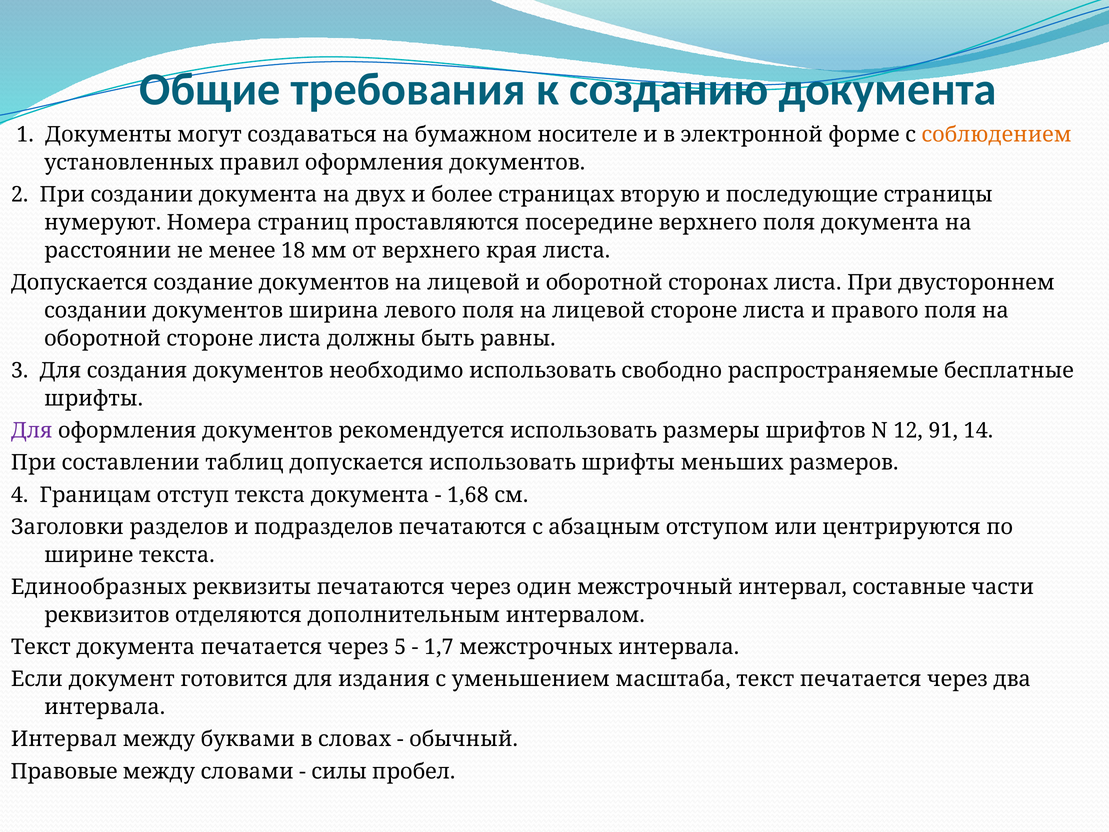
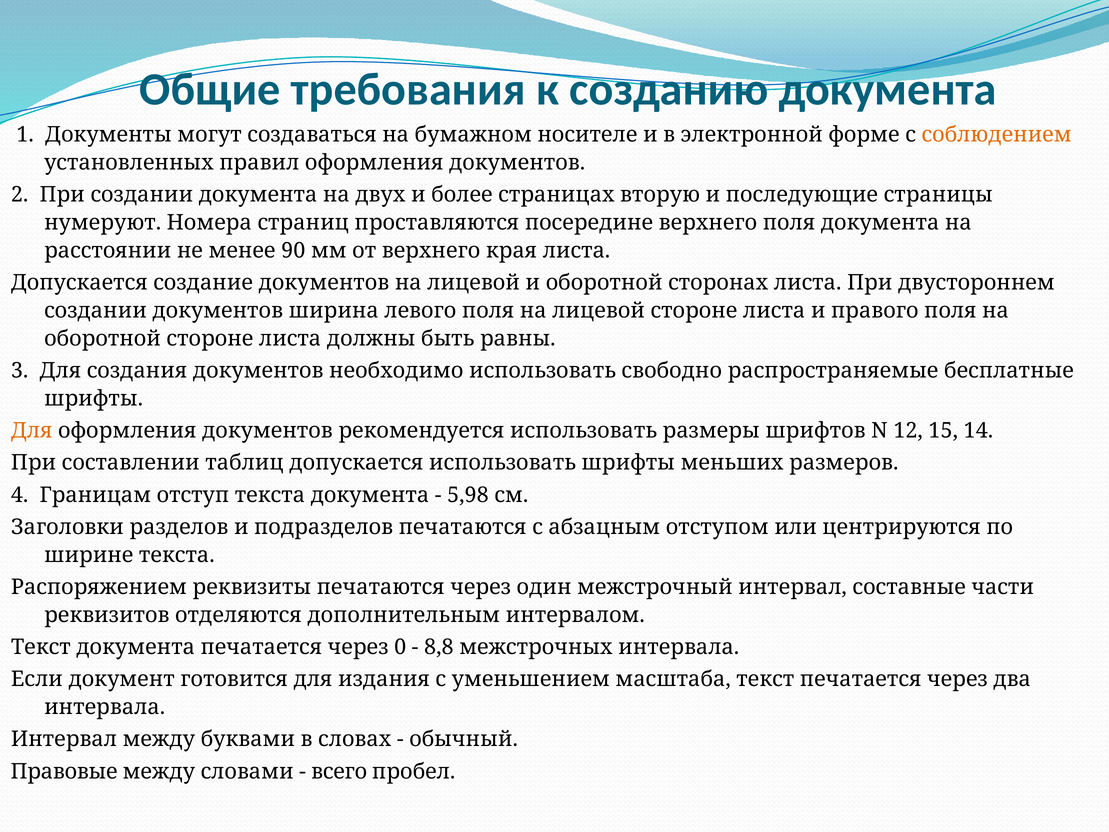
18: 18 -> 90 (293, 251)
Для colour: purple -> orange (32, 431)
91: 91 -> 15 (943, 431)
1,68: 1,68 -> 5,98 (468, 495)
Единообразных: Единообразных -> Распоряжением (99, 587)
5: 5 -> 0 (400, 647)
1,7: 1,7 -> 8,8 (439, 647)
силы: силы -> всего (339, 771)
